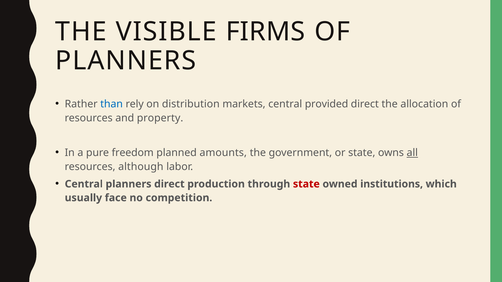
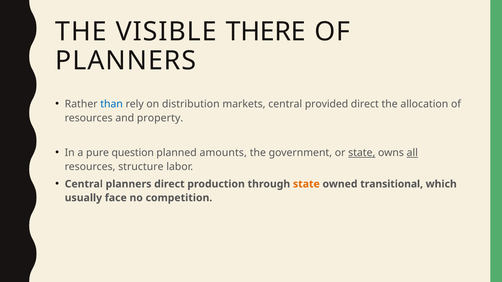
FIRMS: FIRMS -> THERE (266, 32)
freedom: freedom -> question (133, 153)
state underline: none -> present (362, 153)
although: although -> structure (141, 167)
state colour: red -> orange (306, 184)
institutions: institutions -> transitional (392, 184)
